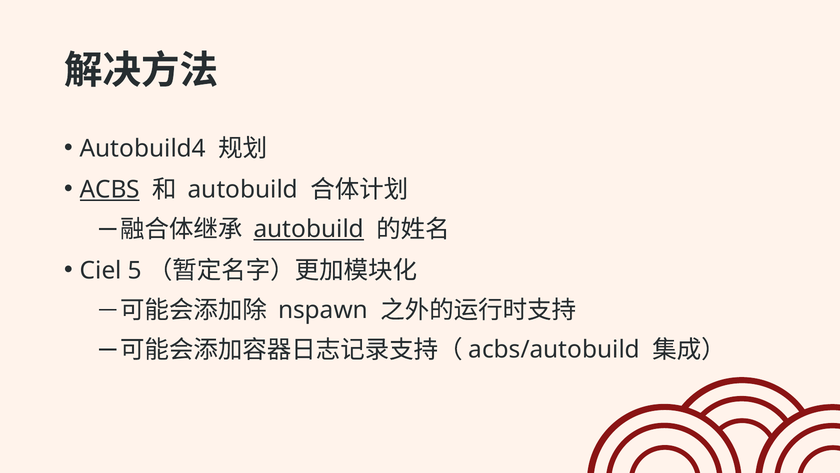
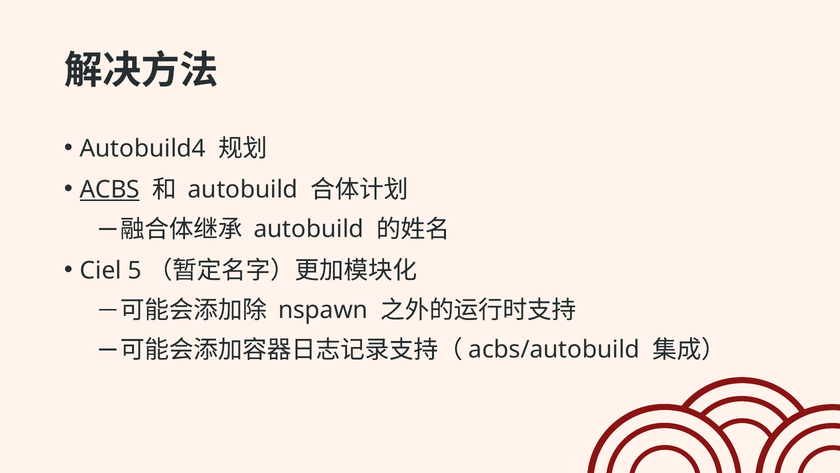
autobuild underline: present -> none (309, 229)
